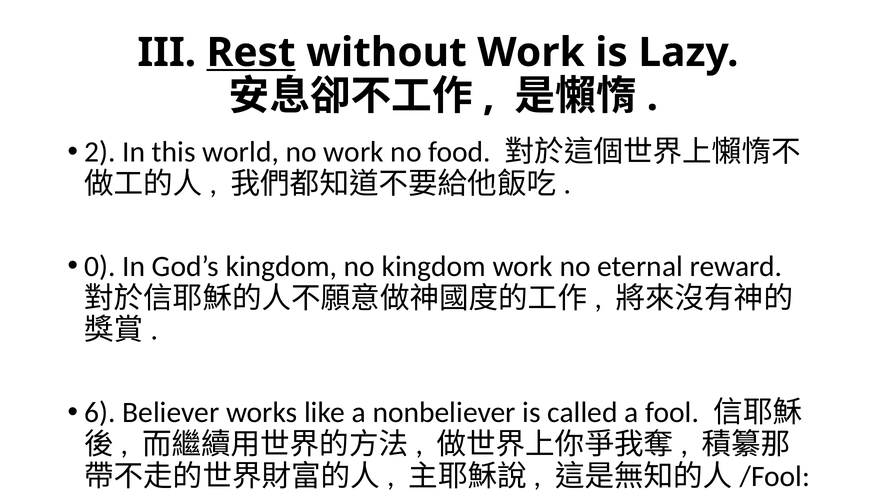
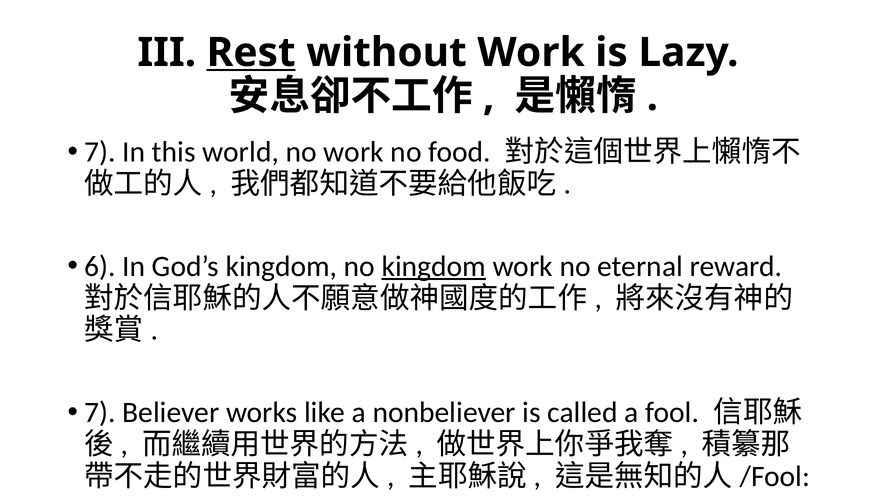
2: 2 -> 7 (100, 152)
0: 0 -> 6 (100, 266)
kingdom underline: none -> present (434, 266)
6: 6 -> 7 (100, 413)
